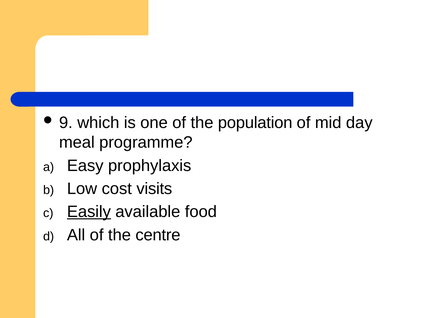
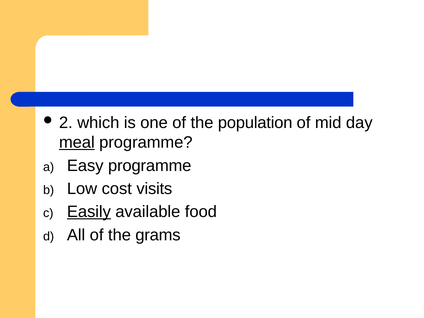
9: 9 -> 2 (66, 123)
meal underline: none -> present (77, 143)
Easy prophylaxis: prophylaxis -> programme (150, 166)
centre: centre -> grams (158, 235)
